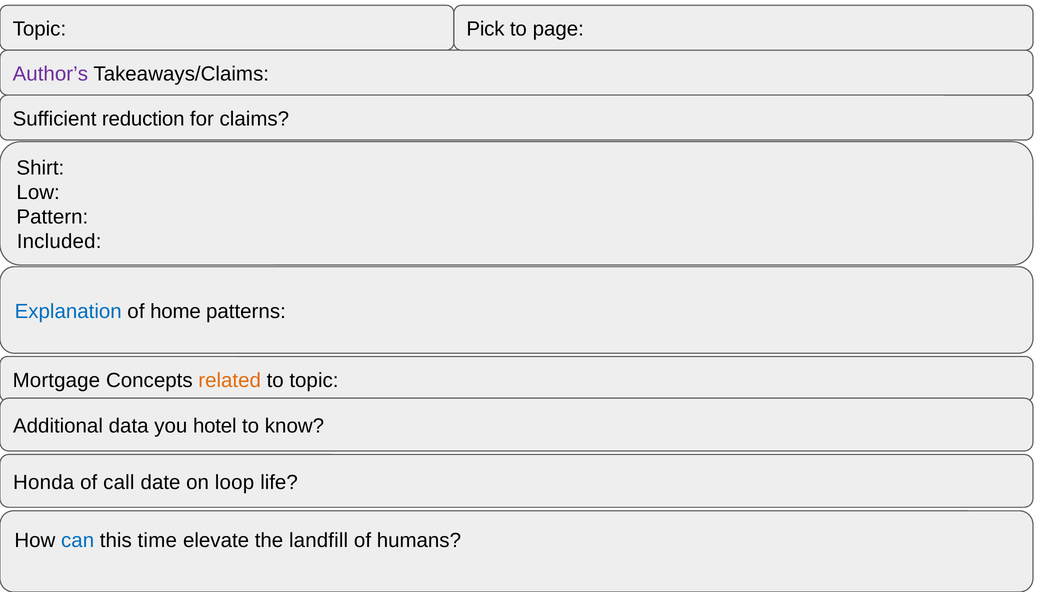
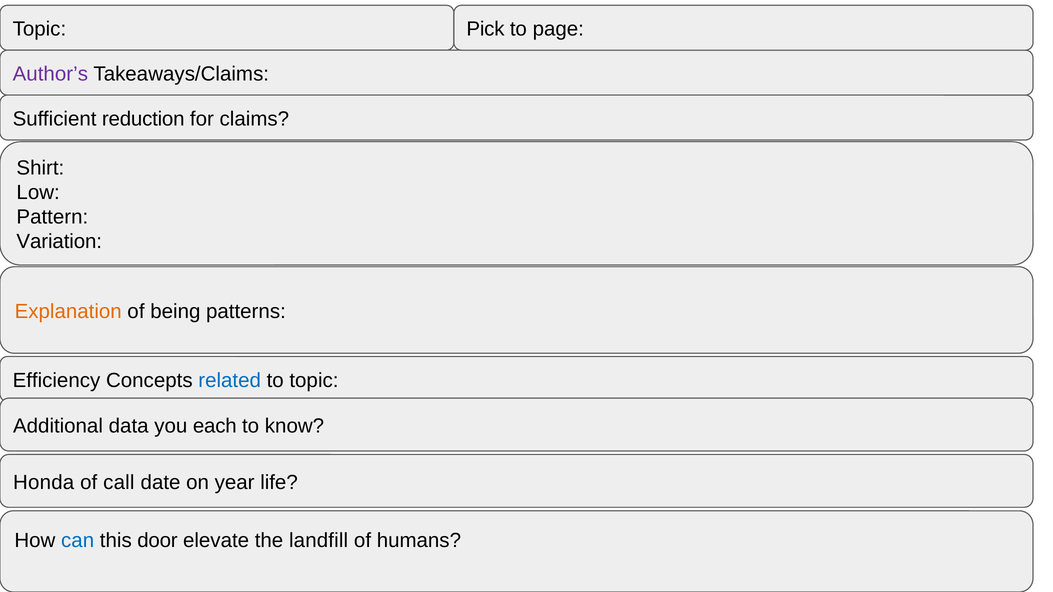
Included: Included -> Variation (59, 242)
Explanation colour: blue -> orange (68, 312)
home: home -> being (175, 312)
Mortgage: Mortgage -> Efficiency (56, 381)
related colour: orange -> blue (230, 381)
hotel: hotel -> each (215, 426)
loop: loop -> year (235, 483)
time: time -> door (157, 541)
